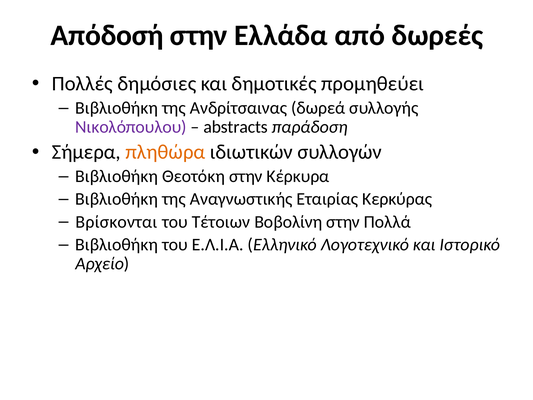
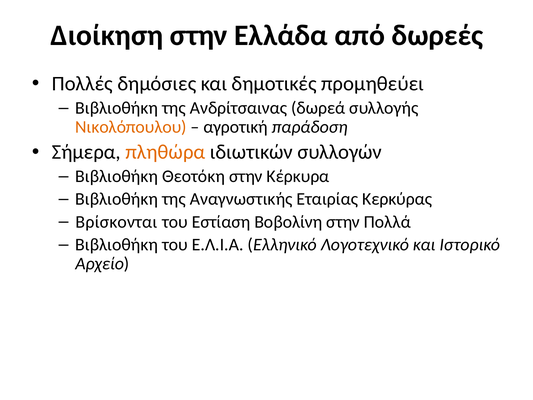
Απόδοσή: Απόδοσή -> Διοίκηση (107, 35)
Νικολόπουλου colour: purple -> orange (131, 127)
abstracts: abstracts -> αγροτική (236, 127)
Τέτοιων: Τέτοιων -> Εστίαση (221, 222)
